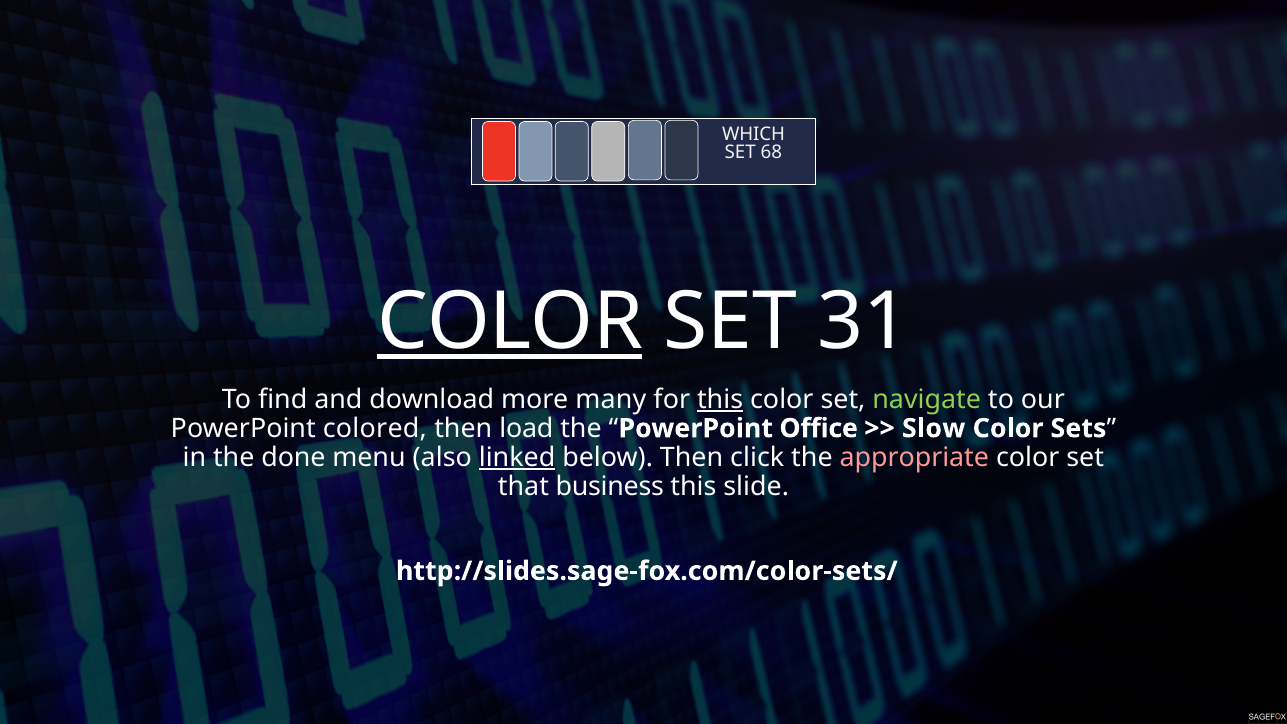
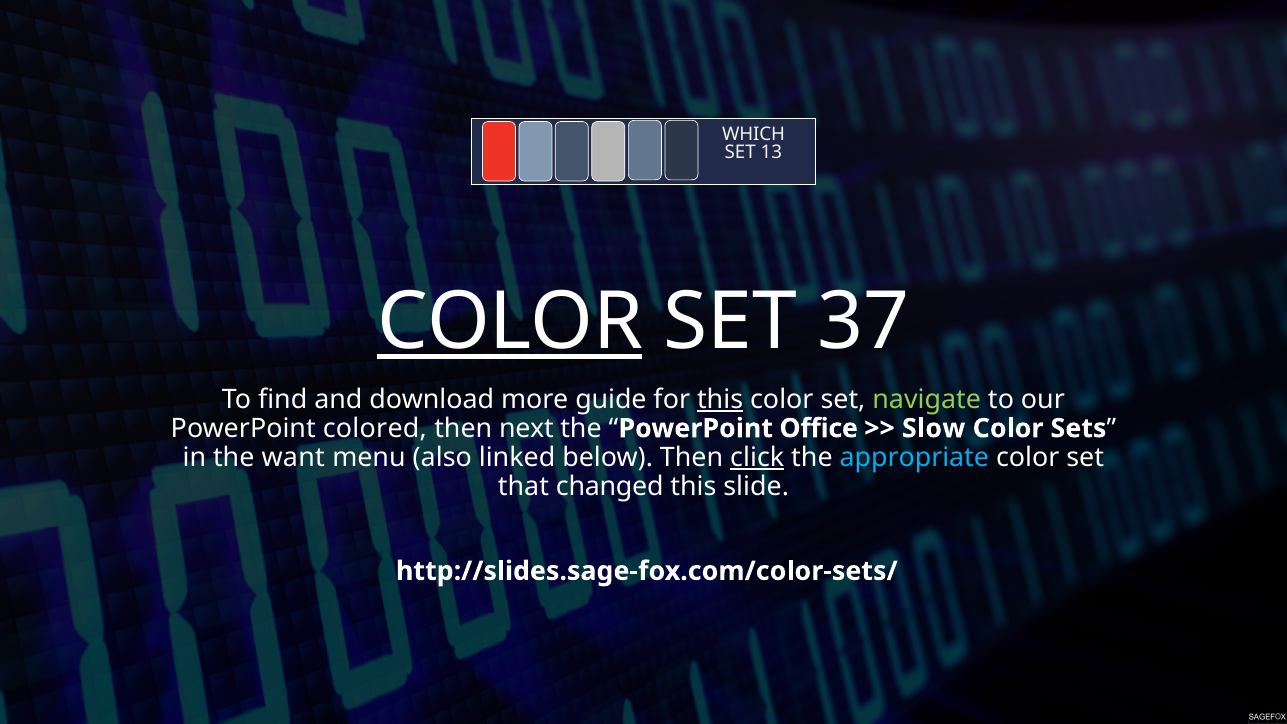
68: 68 -> 13 (771, 153)
31: 31 -> 37 (864, 322)
many: many -> guide (611, 399)
load: load -> next (526, 428)
done: done -> want (293, 457)
linked underline: present -> none (517, 457)
click underline: none -> present (757, 457)
appropriate colour: pink -> light blue (914, 457)
business: business -> changed (610, 486)
